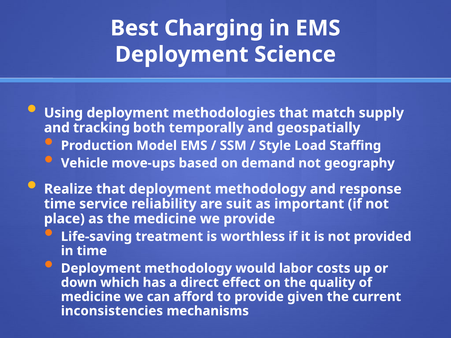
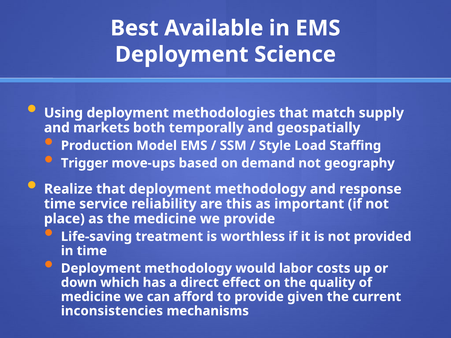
Charging: Charging -> Available (214, 28)
tracking: tracking -> markets (102, 128)
Vehicle: Vehicle -> Trigger (85, 163)
suit: suit -> this (239, 204)
